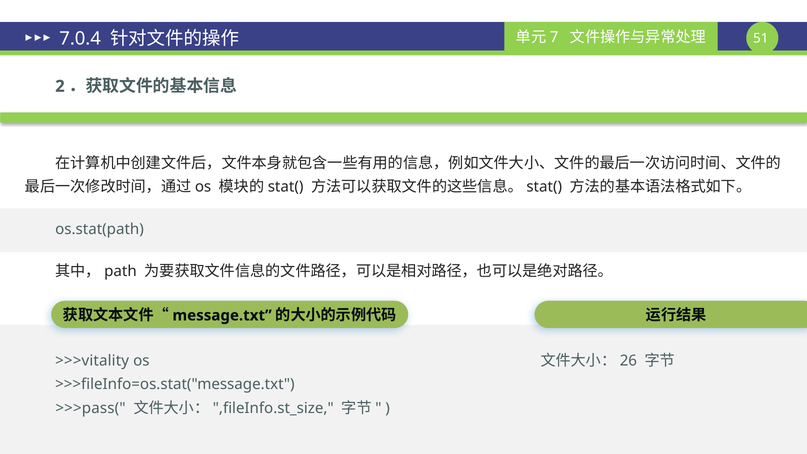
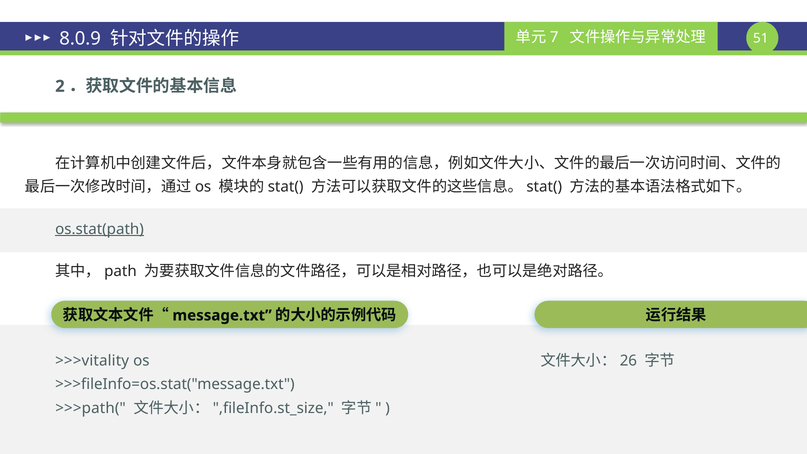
7.0.4: 7.0.4 -> 8.0.9 (80, 39)
os.stat(path underline: none -> present (100, 229)
>>>pass(: >>>pass( -> >>>path( (91, 408)
